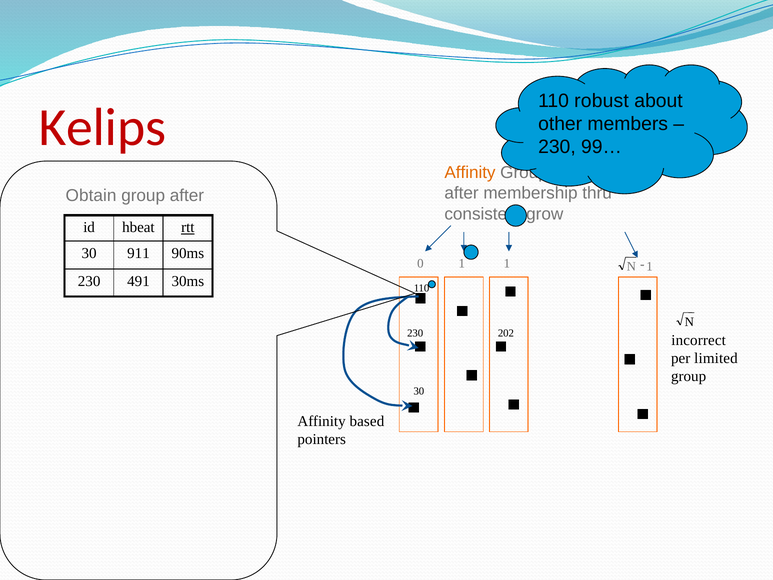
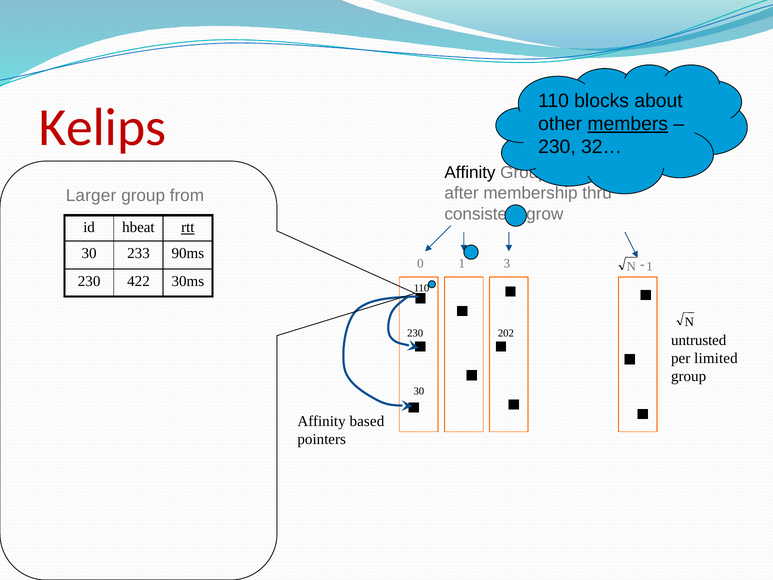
robust: robust -> blocks (602, 101)
members underline: none -> present (628, 124)
99…: 99… -> 32… (601, 147)
Affinity colour: orange -> black (470, 173)
Obtain: Obtain -> Larger (91, 196)
group after: after -> from (187, 196)
911: 911 -> 233 (138, 253)
1 1: 1 -> 3 (507, 264)
491: 491 -> 422 (138, 281)
incorrect: incorrect -> untrusted (699, 340)
